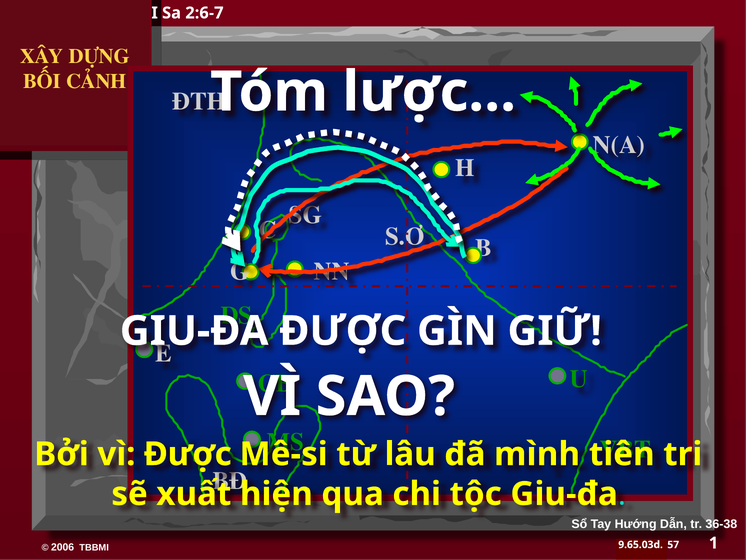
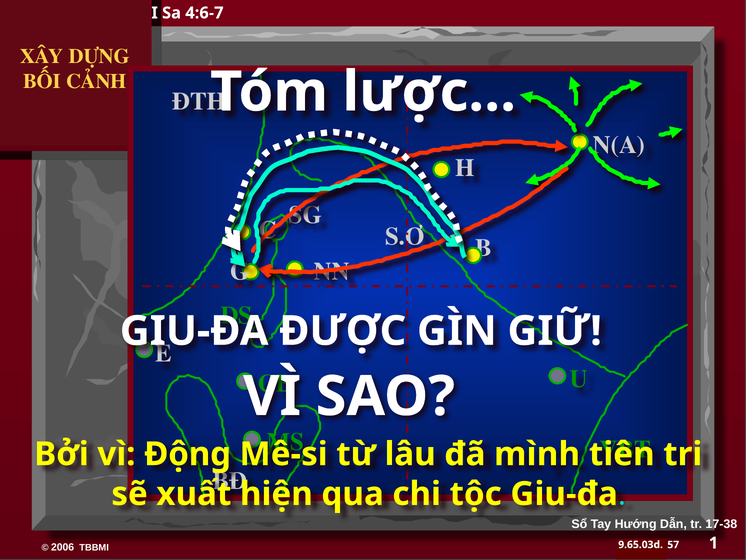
2:6-7: 2:6-7 -> 4:6-7 (204, 13)
vì Được: Được -> Động (188, 454)
36-38: 36-38 -> 17-38 (721, 524)
